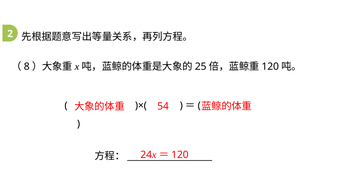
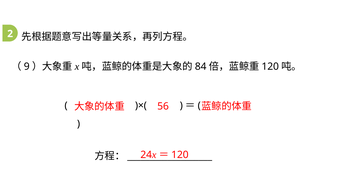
8: 8 -> 9 (27, 66)
25: 25 -> 84 (201, 66)
54: 54 -> 56 (163, 106)
